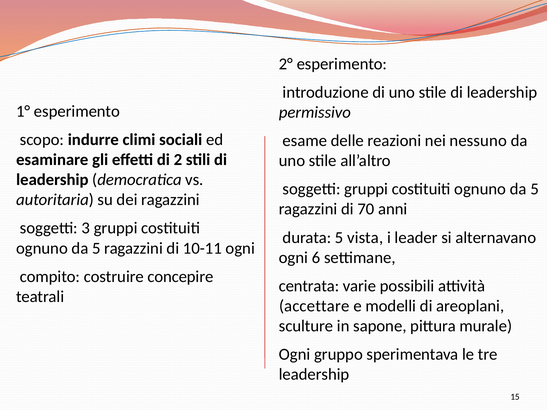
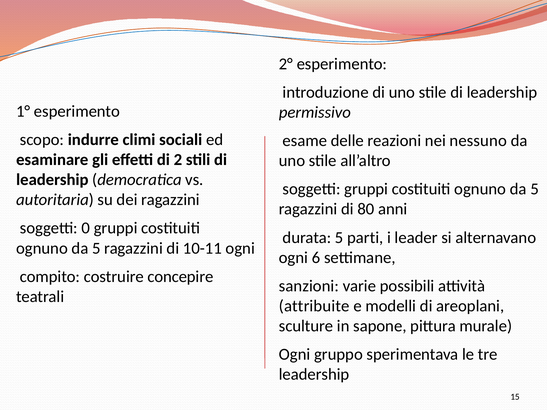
70: 70 -> 80 (366, 209)
3: 3 -> 0 (86, 228)
vista: vista -> parti (365, 238)
centrata: centrata -> sanzioni (309, 286)
accettare: accettare -> attribuite (314, 306)
